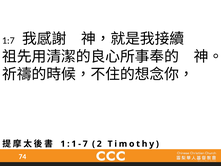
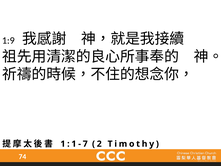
1:7: 1:7 -> 1:9 (8, 40)
